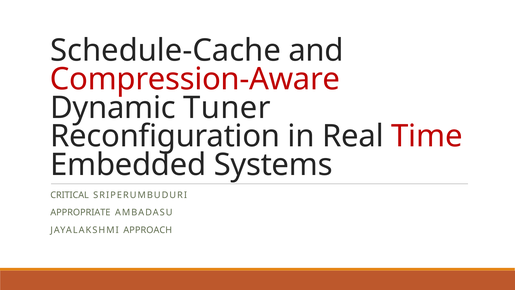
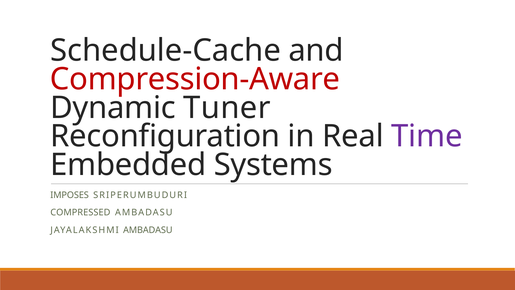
Time colour: red -> purple (427, 136)
CRITICAL: CRITICAL -> IMPOSES (70, 195)
APPROPRIATE: APPROPRIATE -> COMPRESSED (80, 212)
JAYALAKSHMI APPROACH: APPROACH -> AMBADASU (148, 230)
